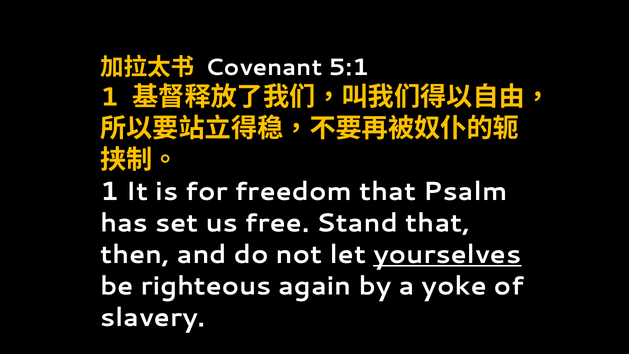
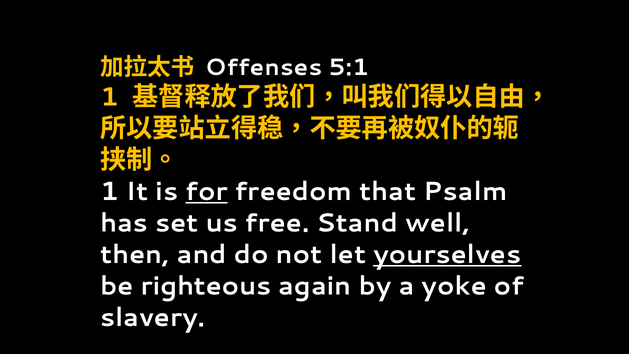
Covenant: Covenant -> Offenses (264, 67)
for underline: none -> present (207, 192)
Stand that: that -> well (438, 223)
